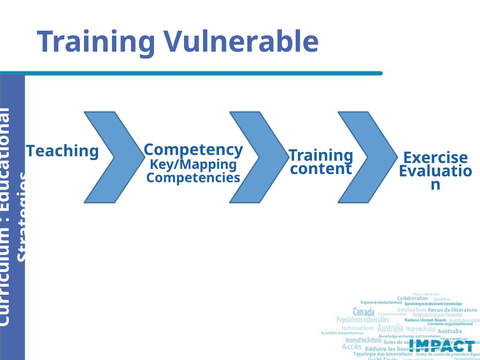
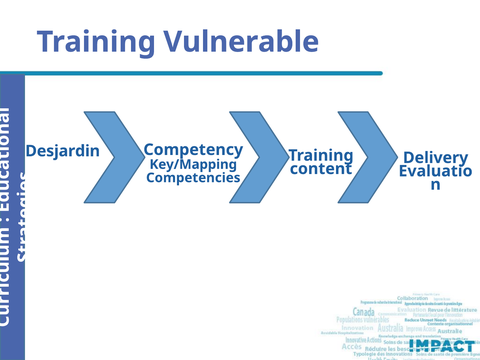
Teaching: Teaching -> Desjardin (63, 151)
Exercise: Exercise -> Delivery (436, 158)
